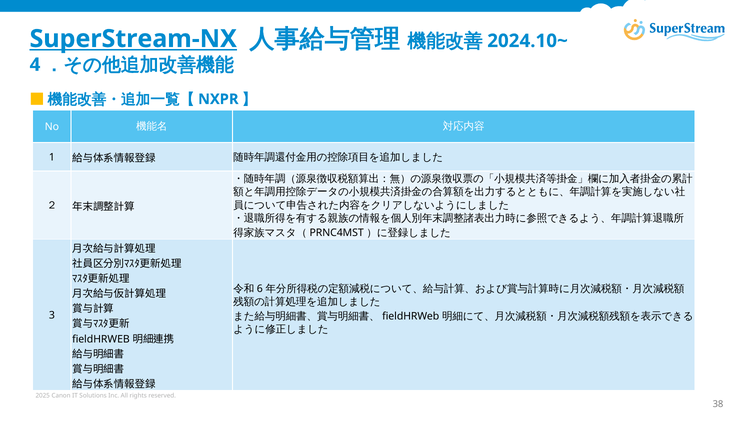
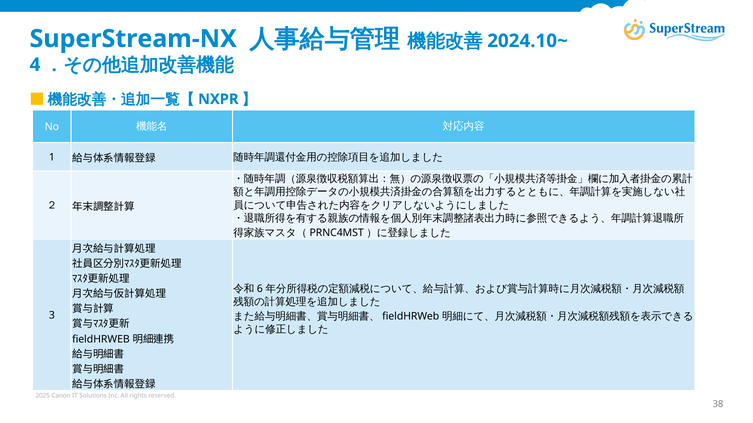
SuperStream-NX underline: present -> none (133, 39)
